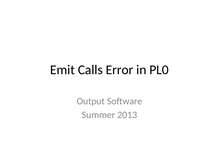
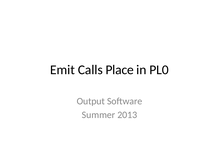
Error: Error -> Place (120, 70)
